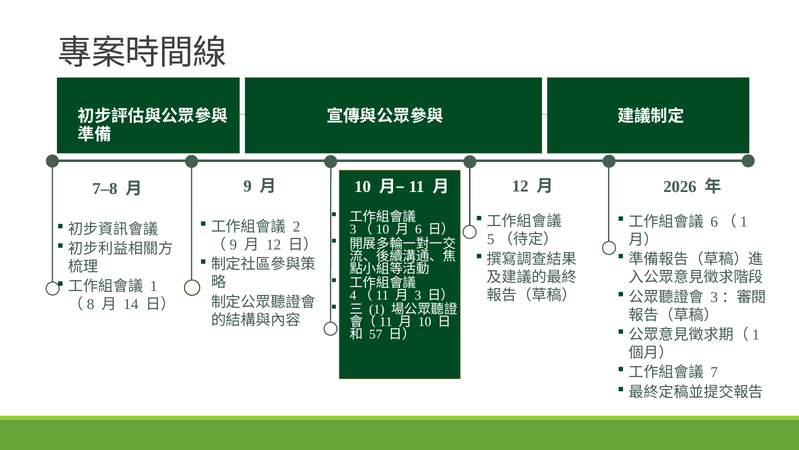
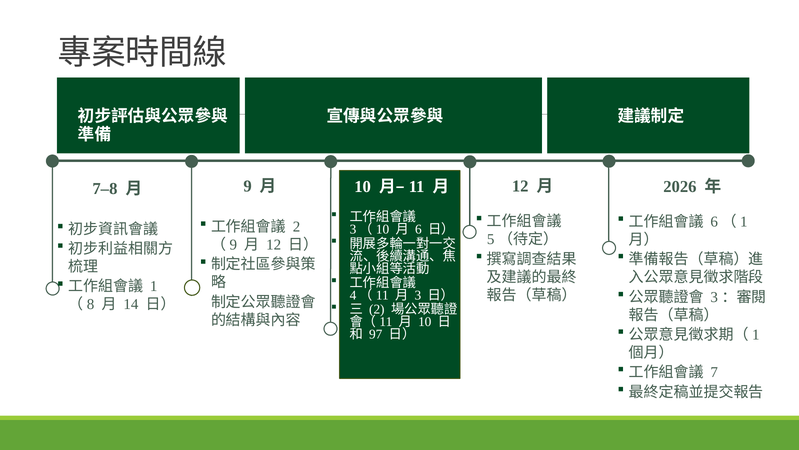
1: 1 -> 2 (377, 309)
57: 57 -> 97 (376, 334)
